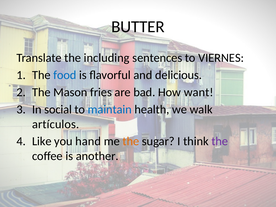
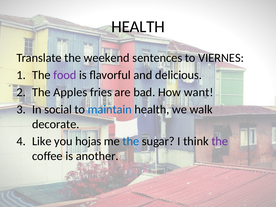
BUTTER: BUTTER -> HEALTH (138, 27)
including: including -> weekend (107, 58)
food colour: blue -> purple (65, 75)
Mason: Mason -> Apples (70, 92)
artículos: artículos -> decorate (56, 124)
hand: hand -> hojas (88, 141)
the colour: orange -> blue (131, 141)
